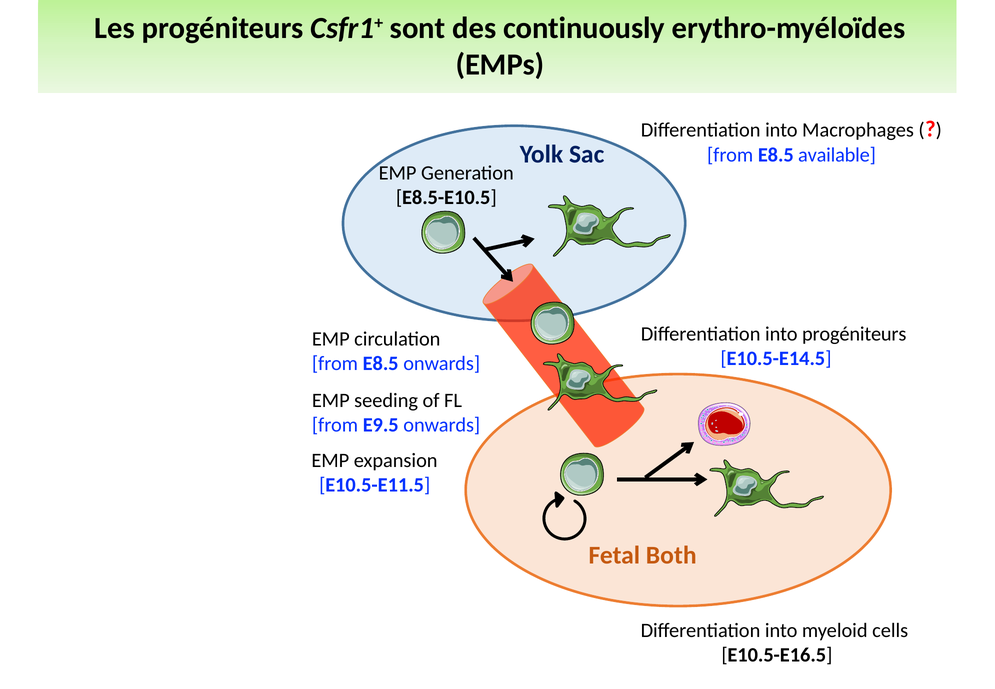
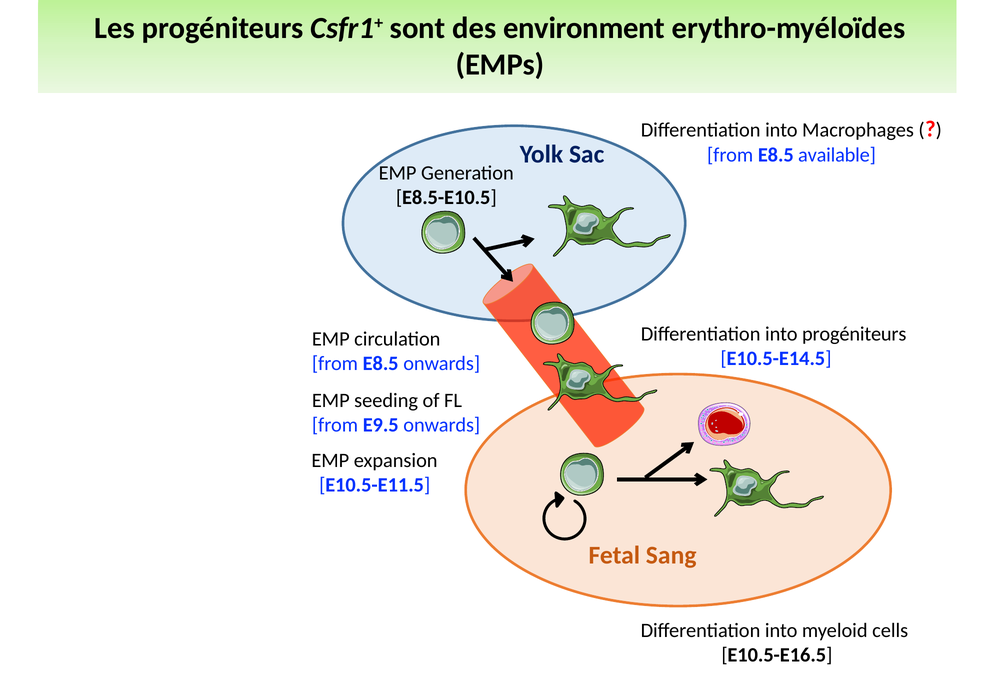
continuously: continuously -> environment (584, 28)
Both: Both -> Sang (671, 555)
